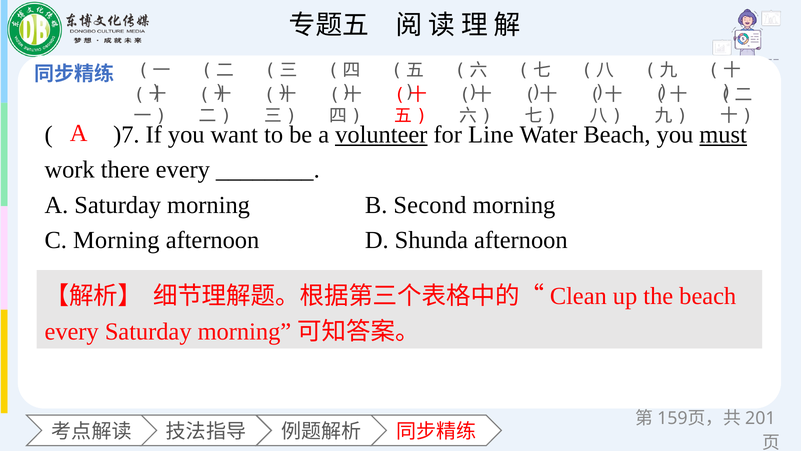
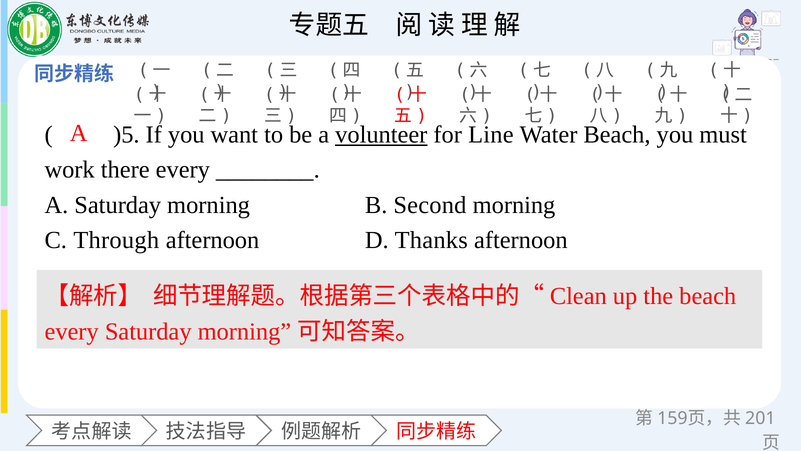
)7: )7 -> )5 (126, 134)
must underline: present -> none (723, 134)
C Morning: Morning -> Through (116, 240)
Shunda: Shunda -> Thanks (431, 240)
